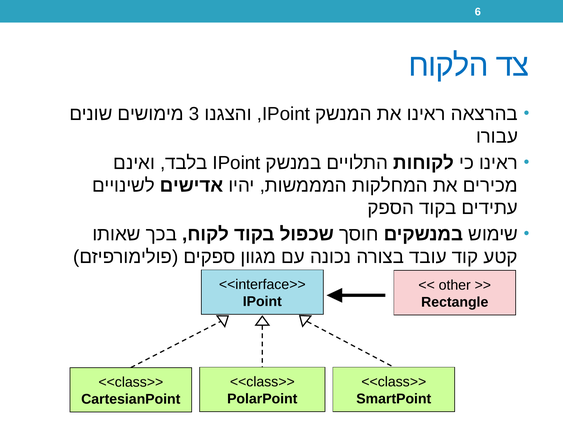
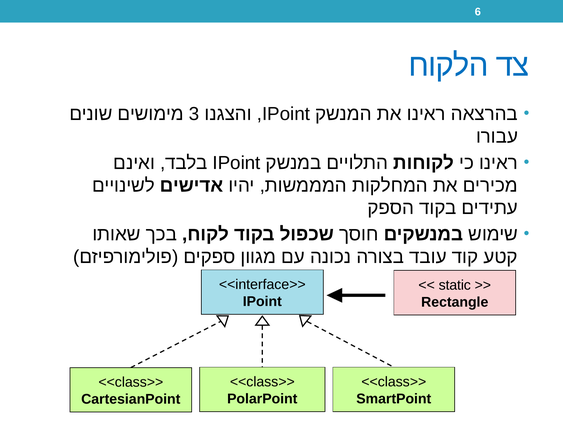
other: other -> static (455, 285)
